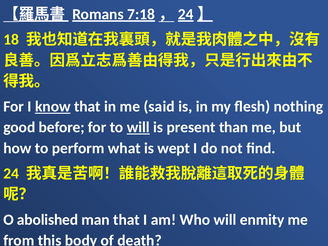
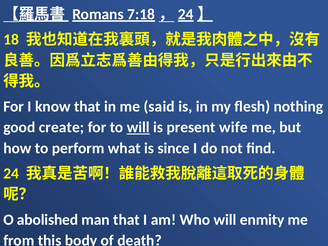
know underline: present -> none (53, 107)
before: before -> create (62, 127)
than: than -> wife (233, 127)
wept: wept -> since (174, 148)
